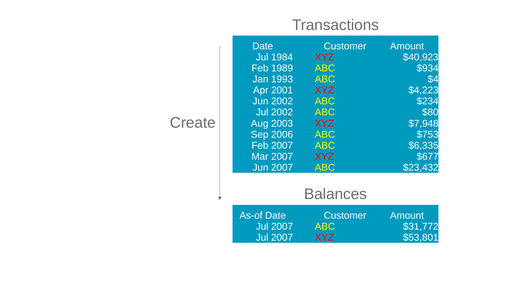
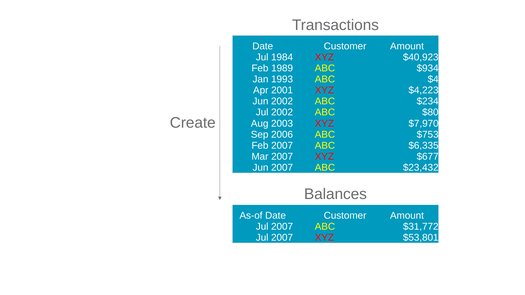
$7,948: $7,948 -> $7,970 (424, 124)
